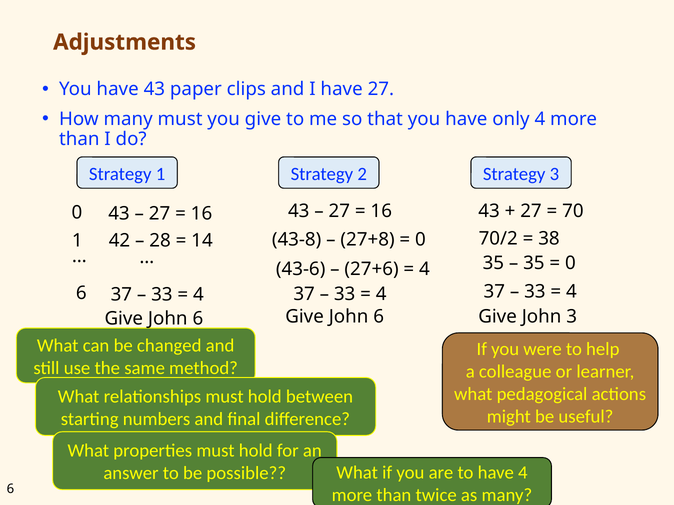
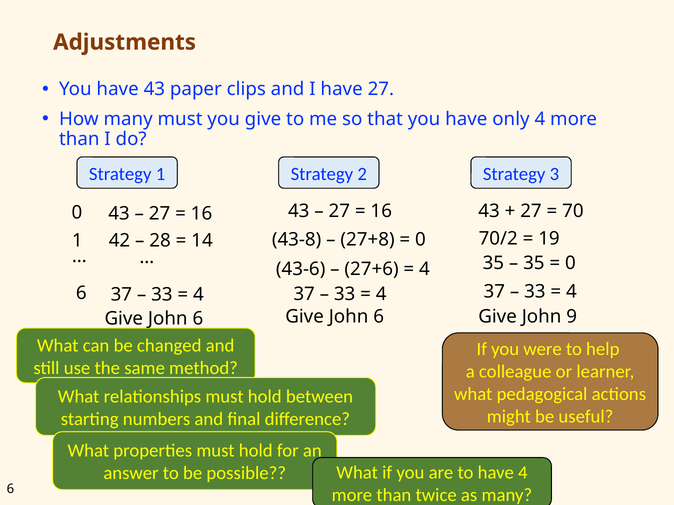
38: 38 -> 19 (549, 239)
John 3: 3 -> 9 (572, 317)
